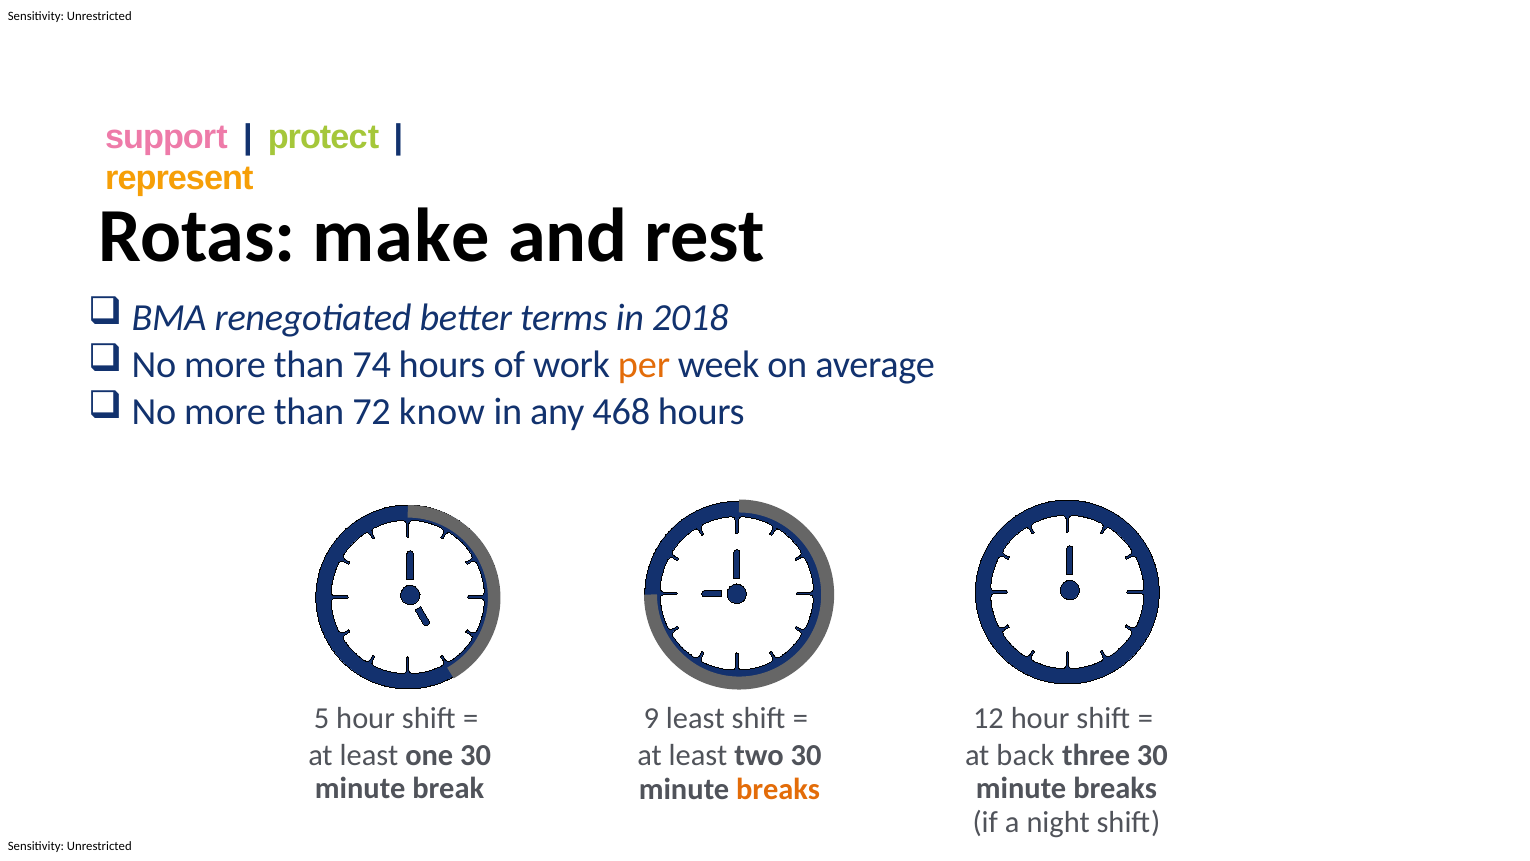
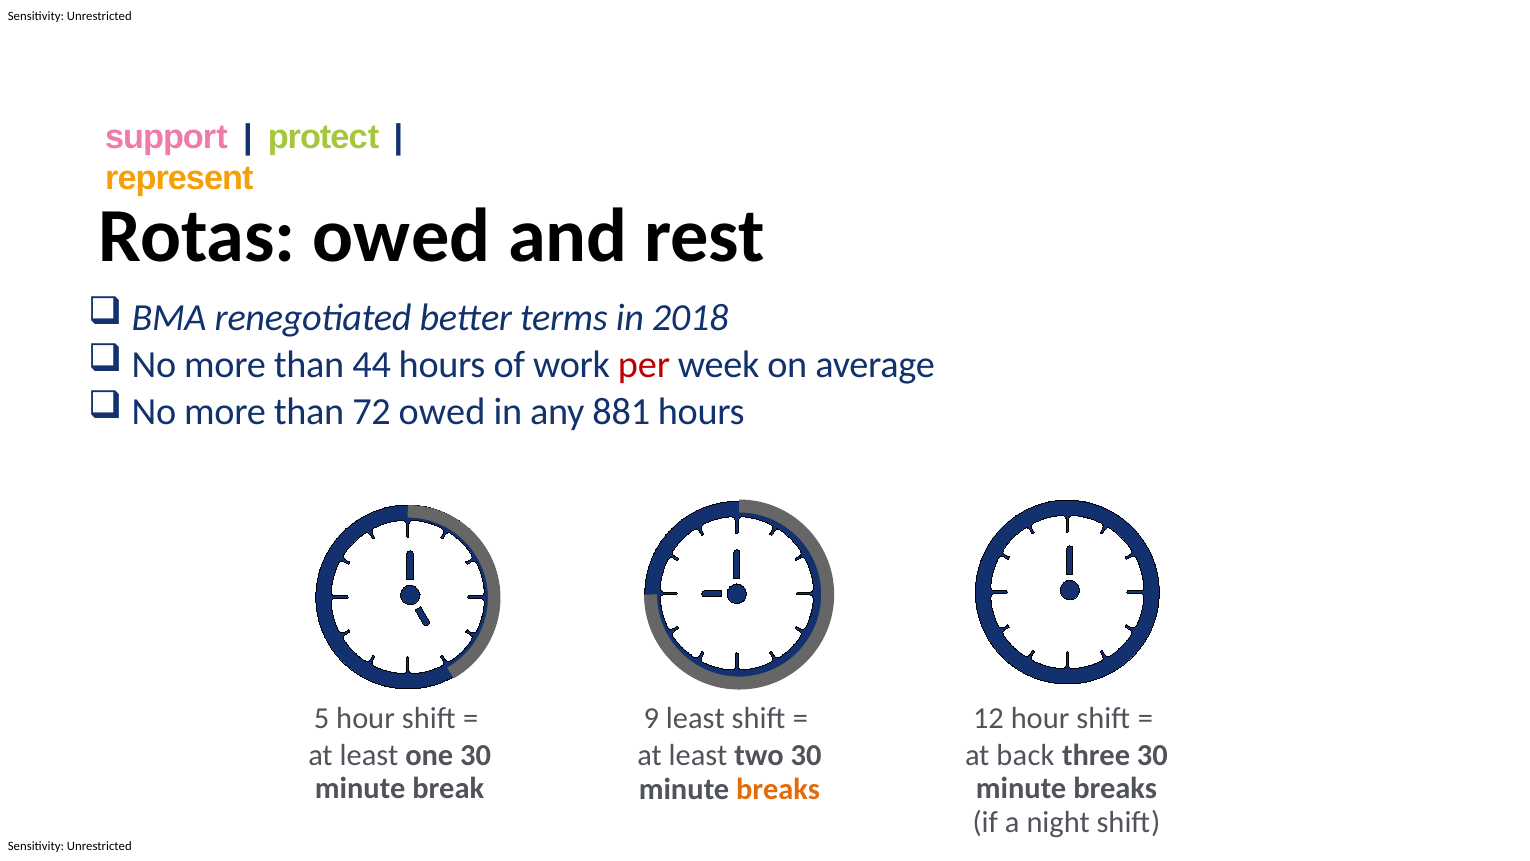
Rotas make: make -> owed (402, 236)
74: 74 -> 44 (372, 365)
per colour: orange -> red (644, 365)
72 know: know -> owed (442, 412)
468: 468 -> 881 (621, 412)
